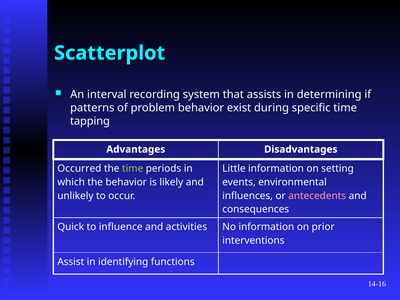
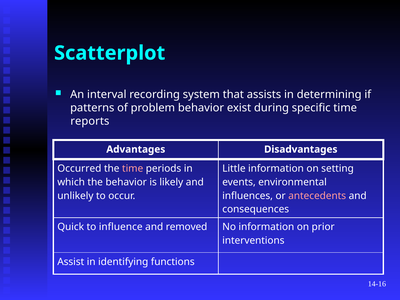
tapping: tapping -> reports (90, 121)
time colour: light green -> pink (133, 169)
activities: activities -> removed (187, 227)
